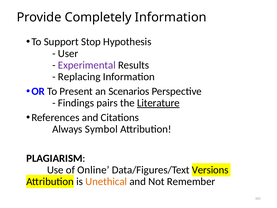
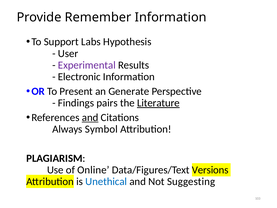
Completely: Completely -> Remember (98, 17)
Stop: Stop -> Labs (91, 42)
Replacing: Replacing -> Electronic (79, 77)
Scenarios: Scenarios -> Generate (129, 91)
and underline: none -> present (90, 117)
Unethical colour: orange -> blue (106, 181)
Remember: Remember -> Suggesting (191, 181)
